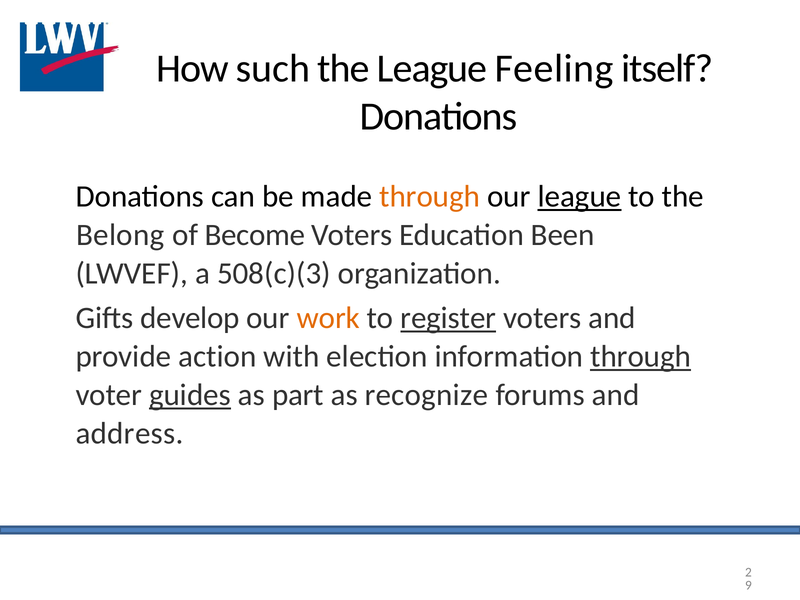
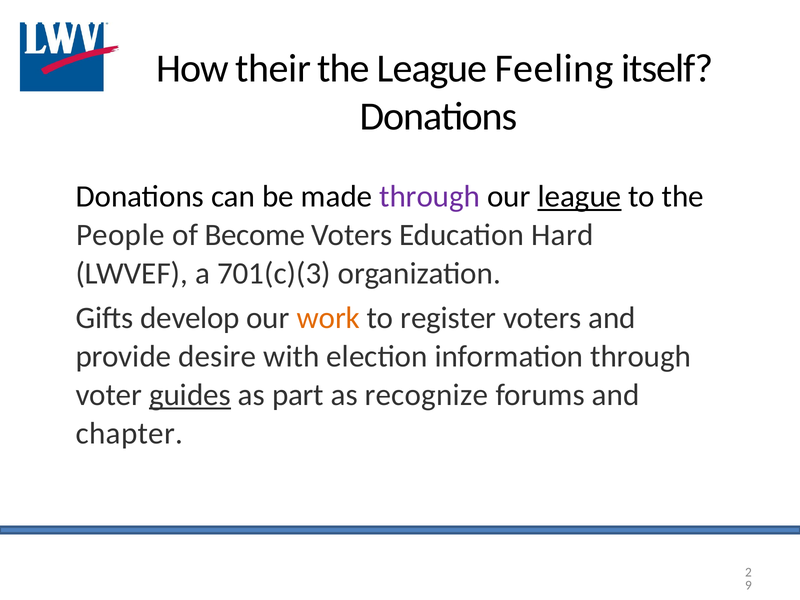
such: such -> their (273, 69)
through colour: orange -> purple (430, 197)
Belong: Belong -> People (120, 235)
Been: Been -> Hard (562, 235)
508(c)(3: 508(c)(3 -> 701(c)(3 (274, 274)
register underline: present -> none (448, 318)
action: action -> desire (217, 357)
through underline: present -> none (641, 357)
address: address -> chapter (129, 434)
